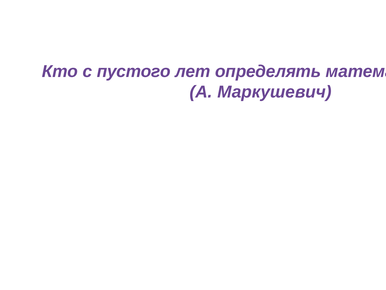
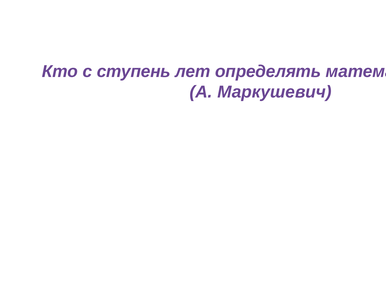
пустого: пустого -> ступень (134, 71)
